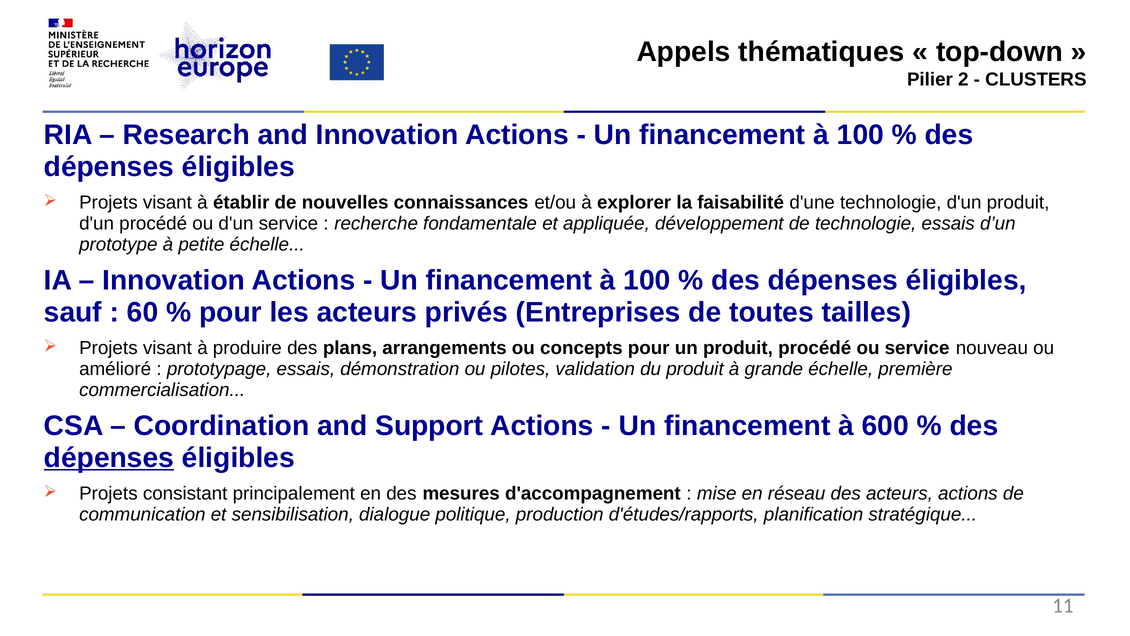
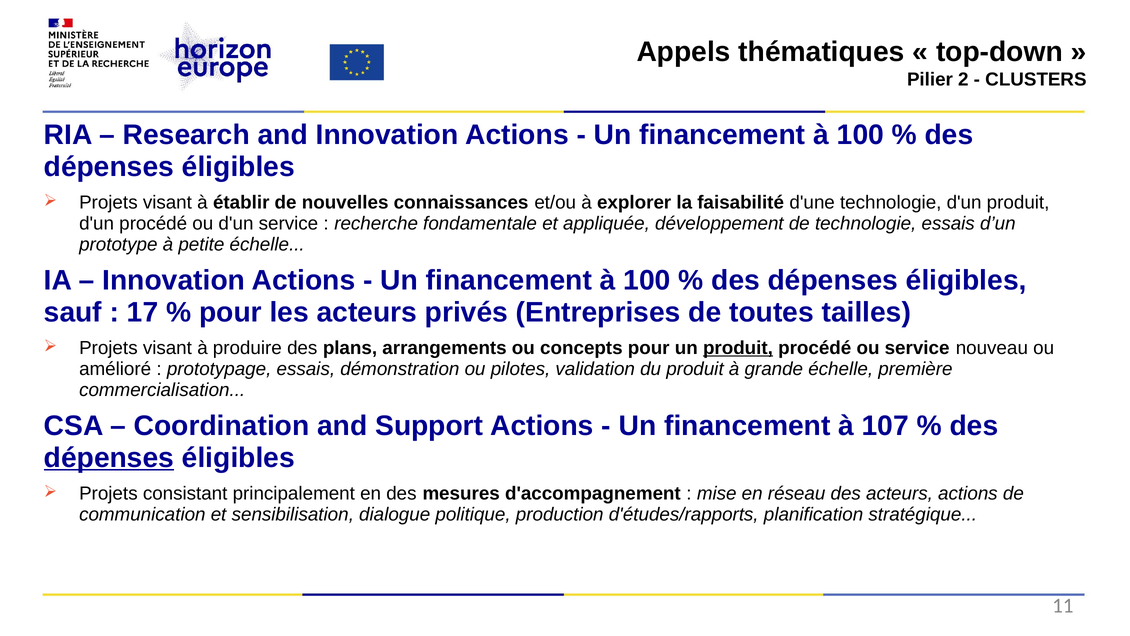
60: 60 -> 17 (143, 312)
produit underline: none -> present (738, 348)
600: 600 -> 107 (885, 426)
